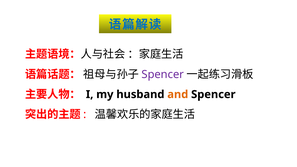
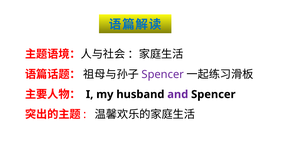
and colour: orange -> purple (178, 94)
